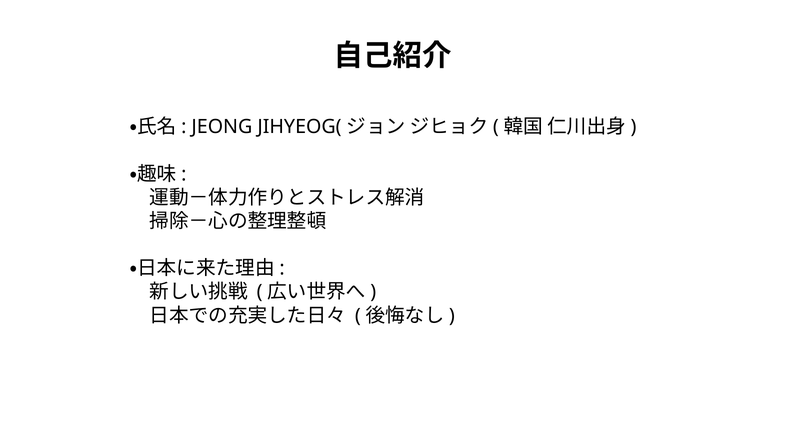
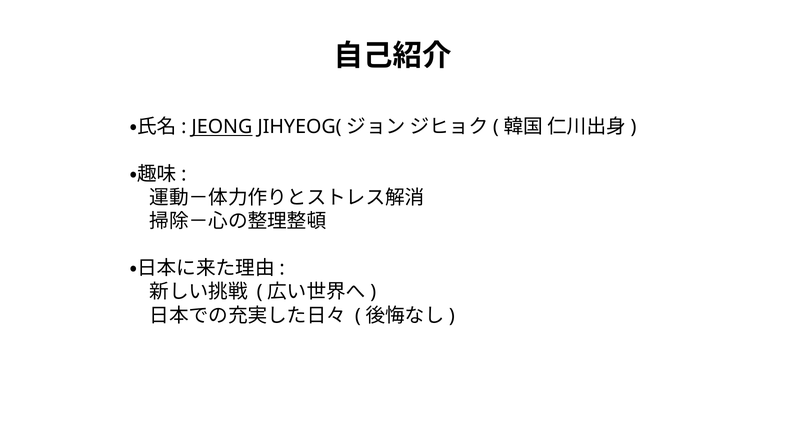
JEONG underline: none -> present (222, 127)
